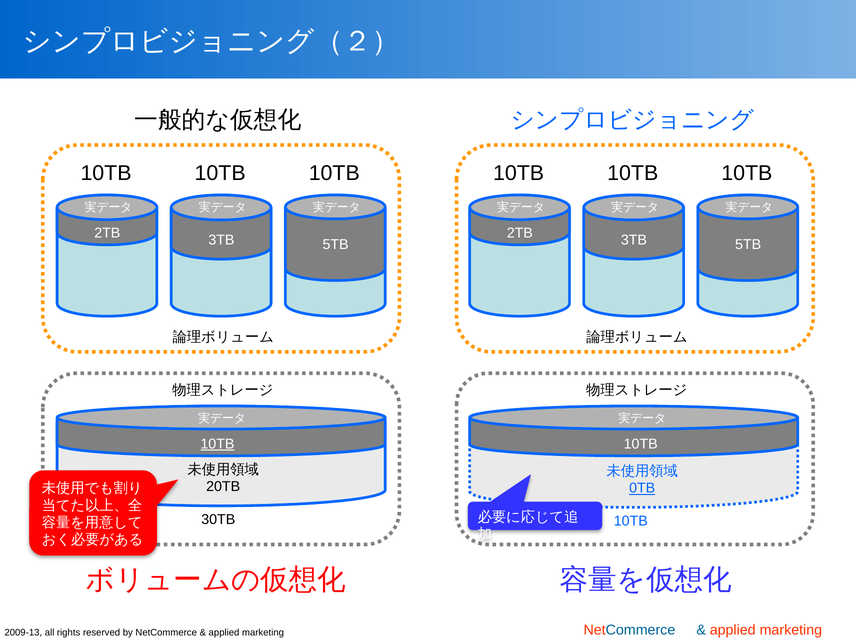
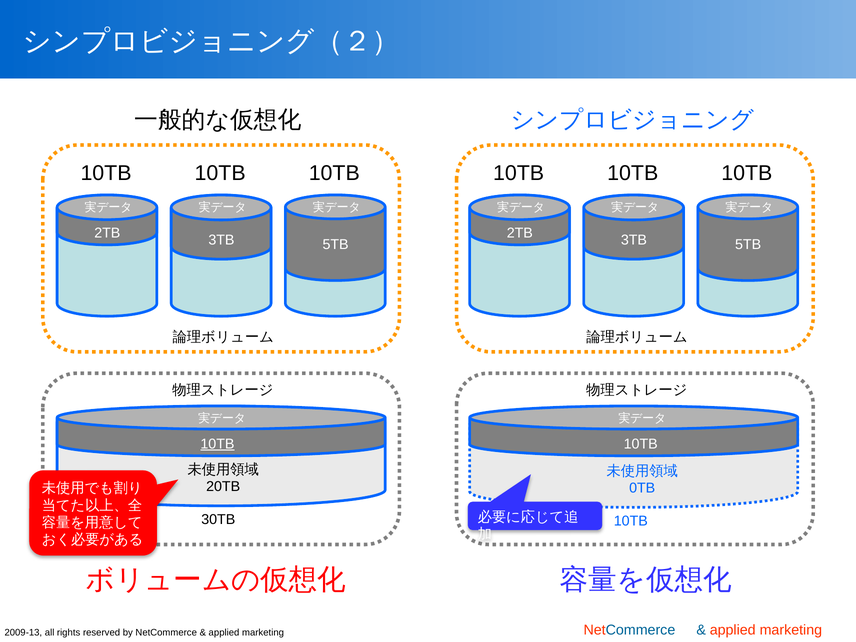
0TB underline: present -> none (642, 488)
